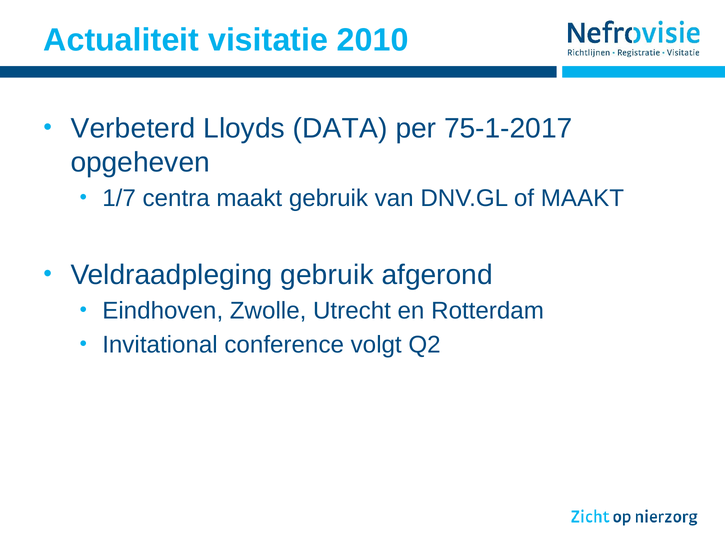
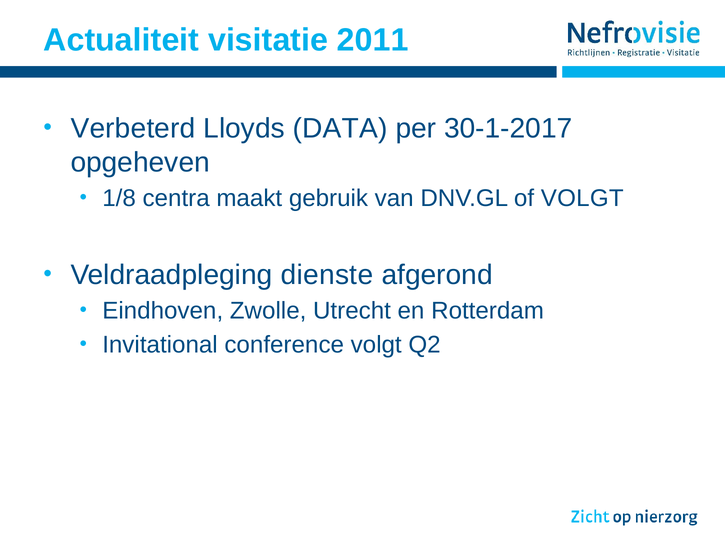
2010: 2010 -> 2011 (373, 40)
75-1-2017: 75-1-2017 -> 30-1-2017 (508, 129)
1/7: 1/7 -> 1/8 (119, 199)
of MAAKT: MAAKT -> VOLGT (582, 199)
Veldraadpleging gebruik: gebruik -> dienste (327, 275)
